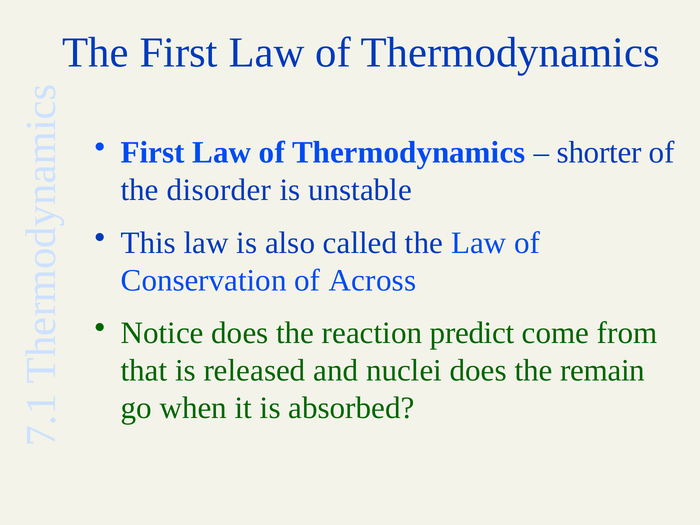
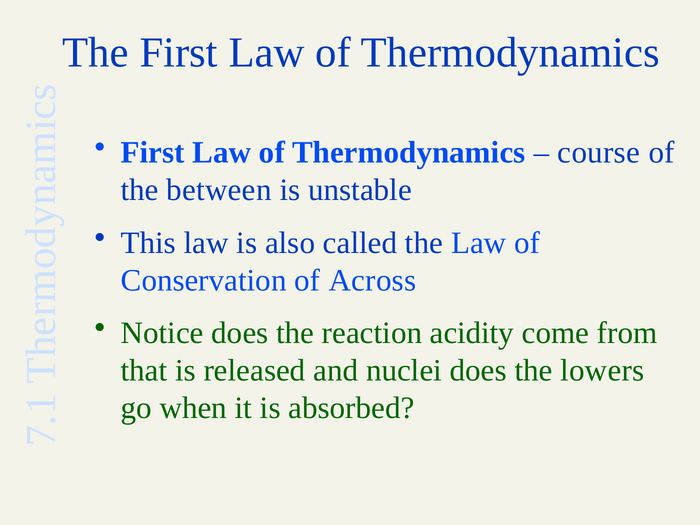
shorter: shorter -> course (599, 153)
disorder: disorder -> between (219, 190)
predict: predict -> acidity (472, 333)
remain: remain -> lowers (602, 370)
